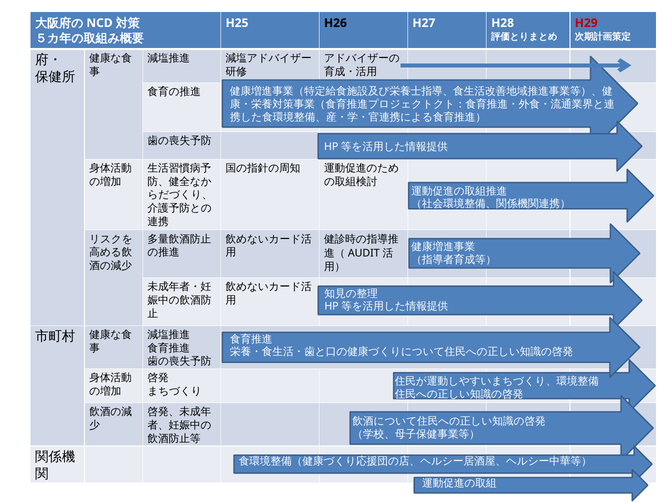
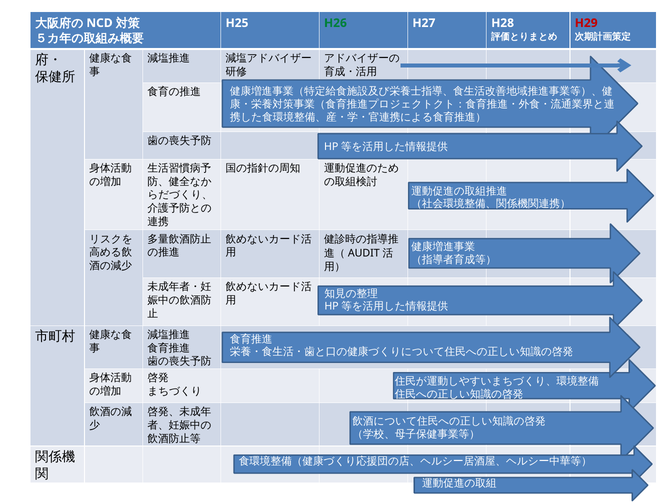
H26 colour: black -> green (335, 23)
